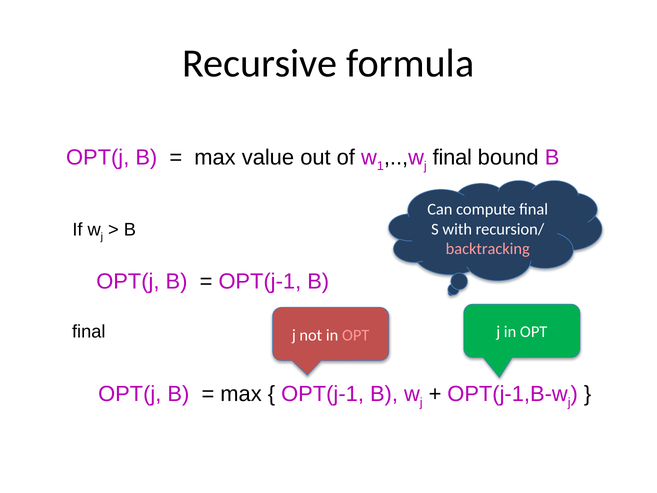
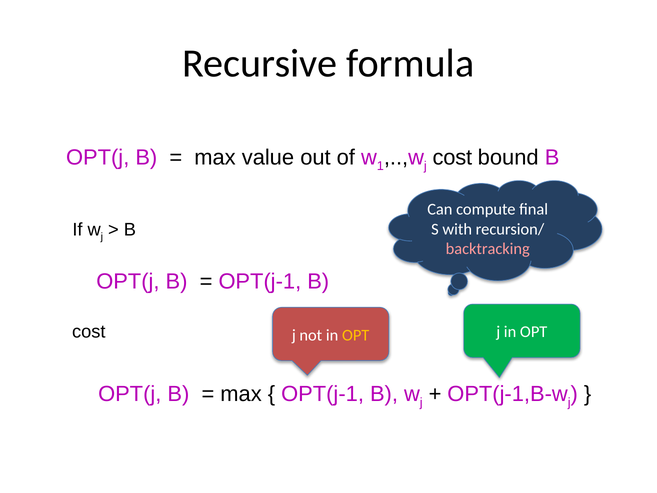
j final: final -> cost (452, 158)
final: final -> cost (89, 332)
OPT colour: pink -> yellow (356, 335)
